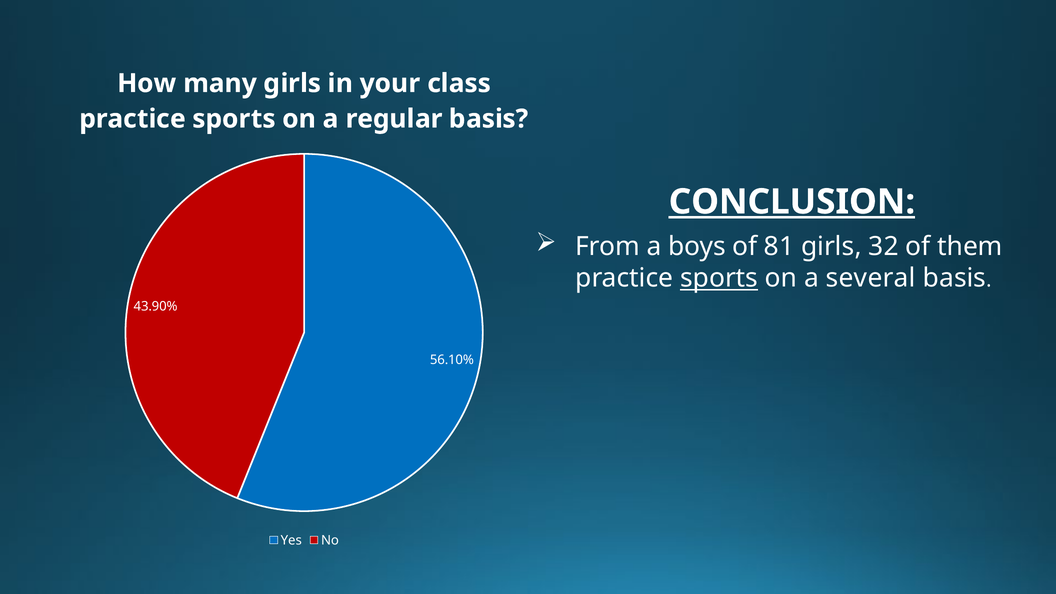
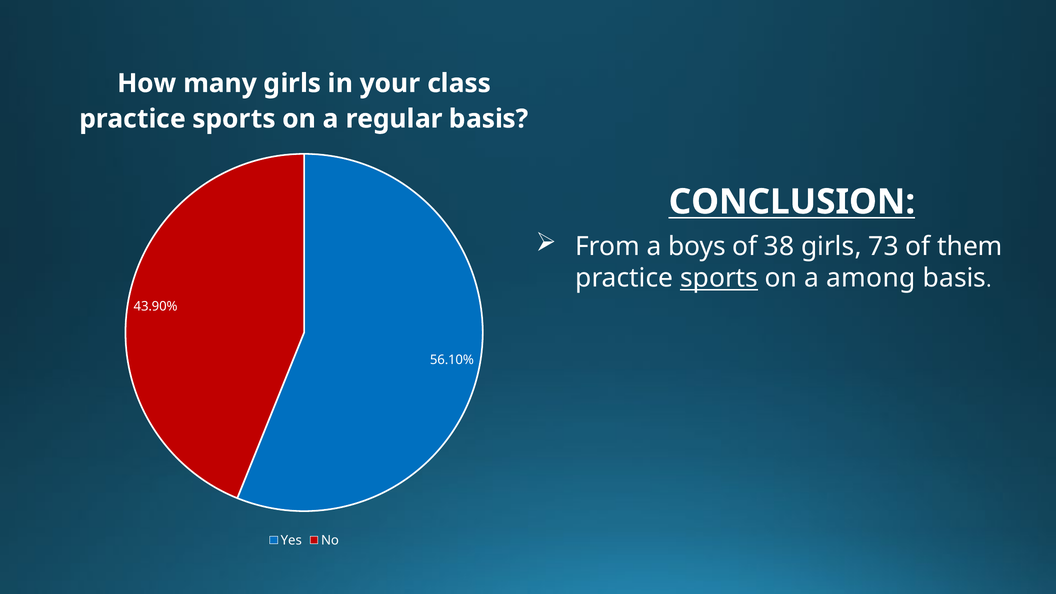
CONCLUSION underline: present -> none (792, 202)
81: 81 -> 38 (779, 247)
32: 32 -> 73 (883, 247)
several: several -> among (871, 278)
